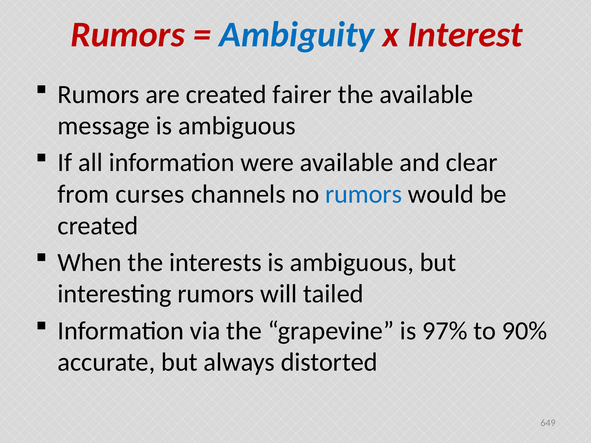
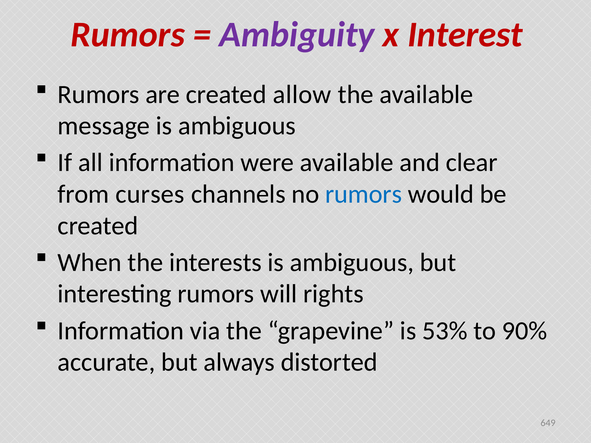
Ambiguity colour: blue -> purple (297, 35)
fairer: fairer -> allow (302, 94)
tailed: tailed -> rights (333, 294)
97%: 97% -> 53% (445, 331)
